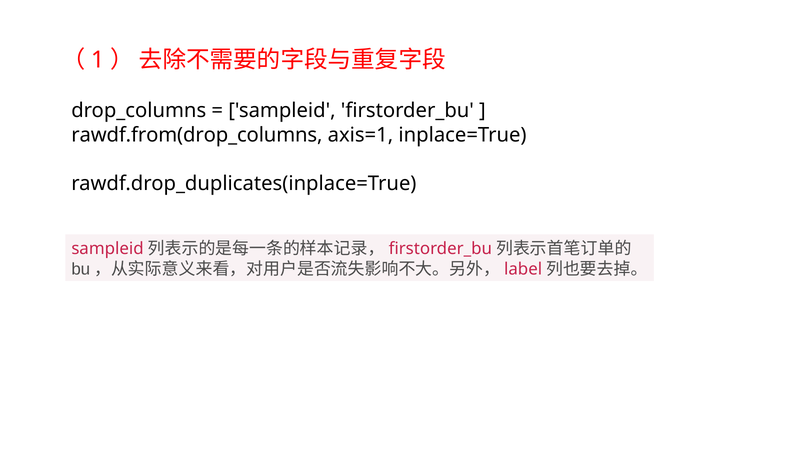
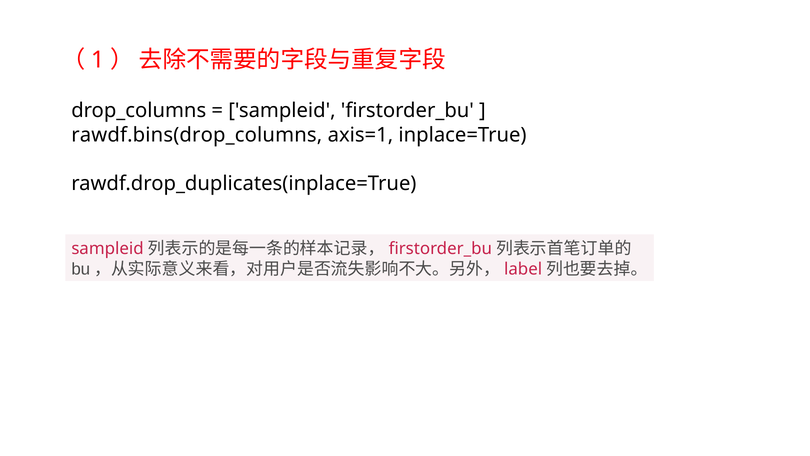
rawdf.from(drop_columns: rawdf.from(drop_columns -> rawdf.bins(drop_columns (197, 135)
